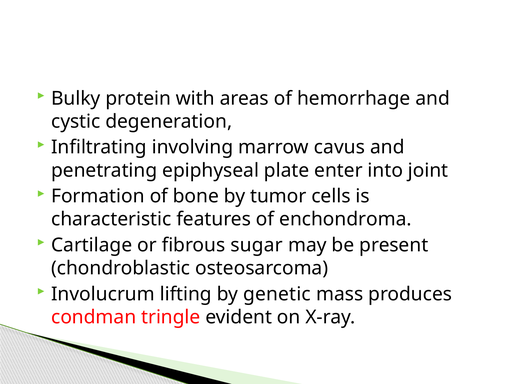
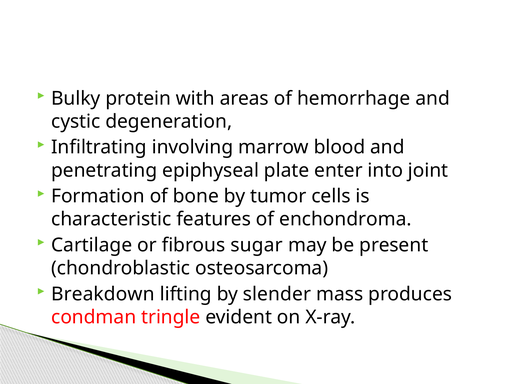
cavus: cavus -> blood (340, 147)
Involucrum: Involucrum -> Breakdown (103, 294)
genetic: genetic -> slender (277, 294)
